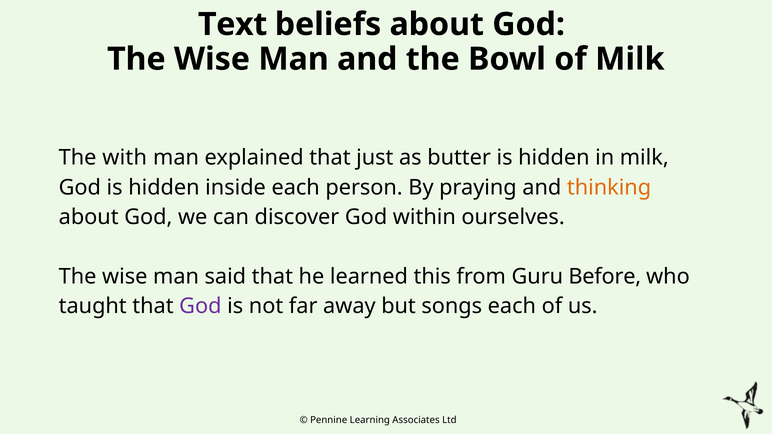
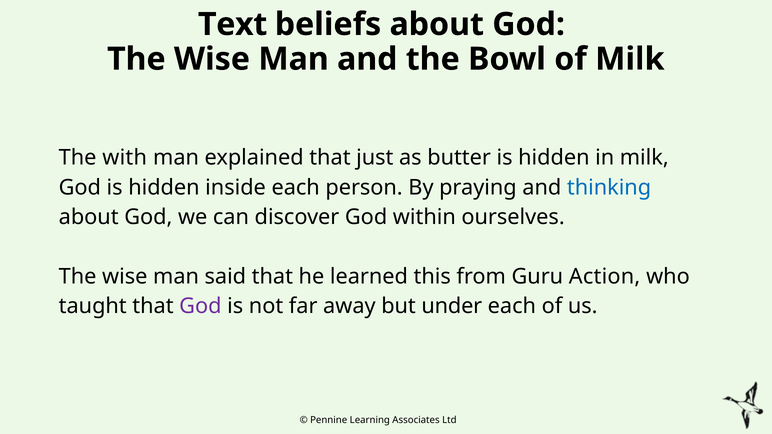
thinking colour: orange -> blue (609, 188)
Before: Before -> Action (605, 277)
songs: songs -> under (452, 306)
